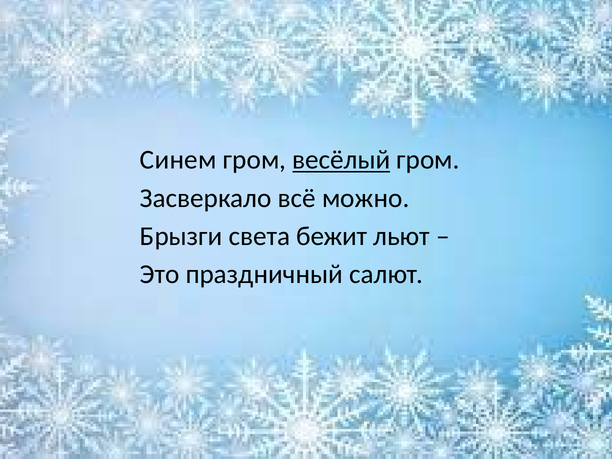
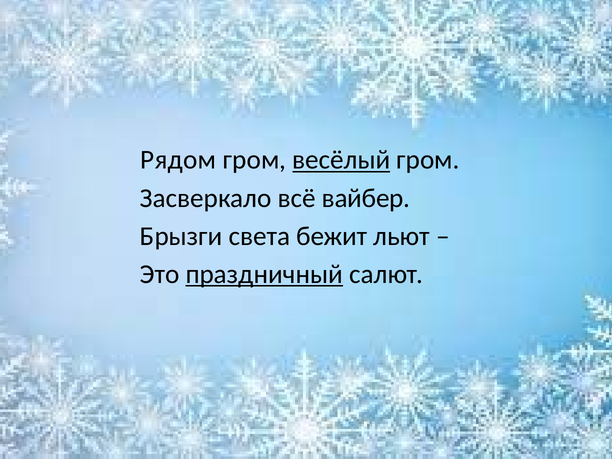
Синем: Синем -> Рядом (178, 160)
можно: можно -> вайбер (366, 198)
праздничный underline: none -> present (264, 274)
